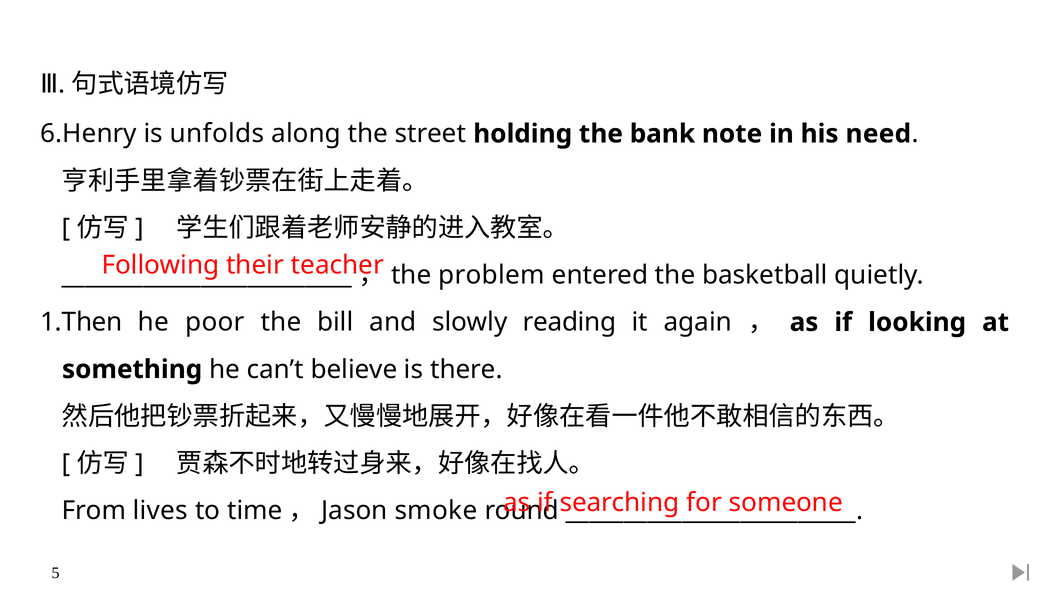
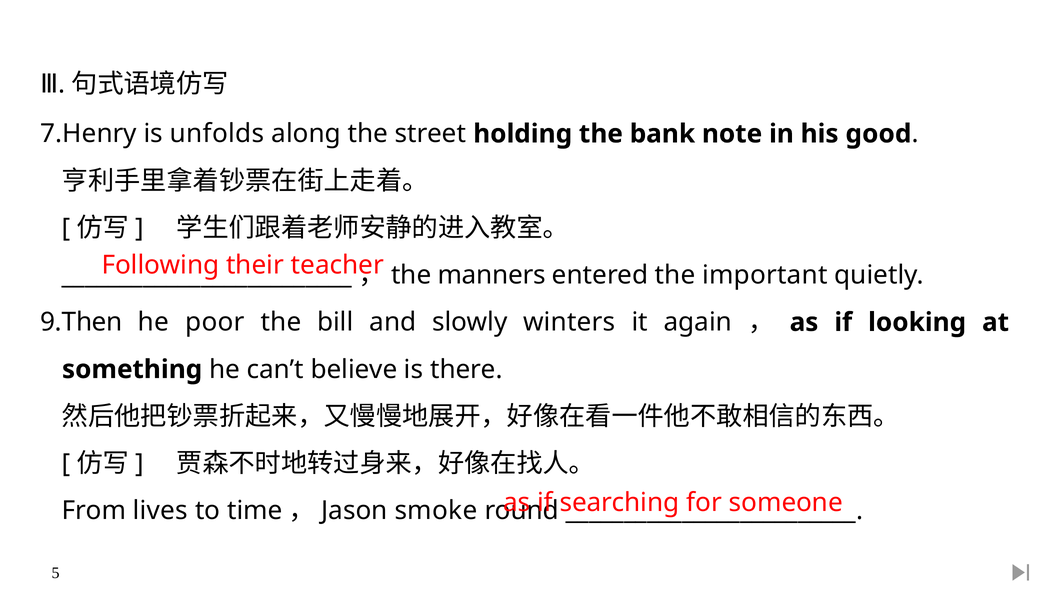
6.Henry: 6.Henry -> 7.Henry (89, 134)
need: need -> good (878, 134)
problem: problem -> manners (492, 275)
basketball: basketball -> important (765, 275)
1.Then: 1.Then -> 9.Then (81, 322)
reading: reading -> winters (569, 322)
